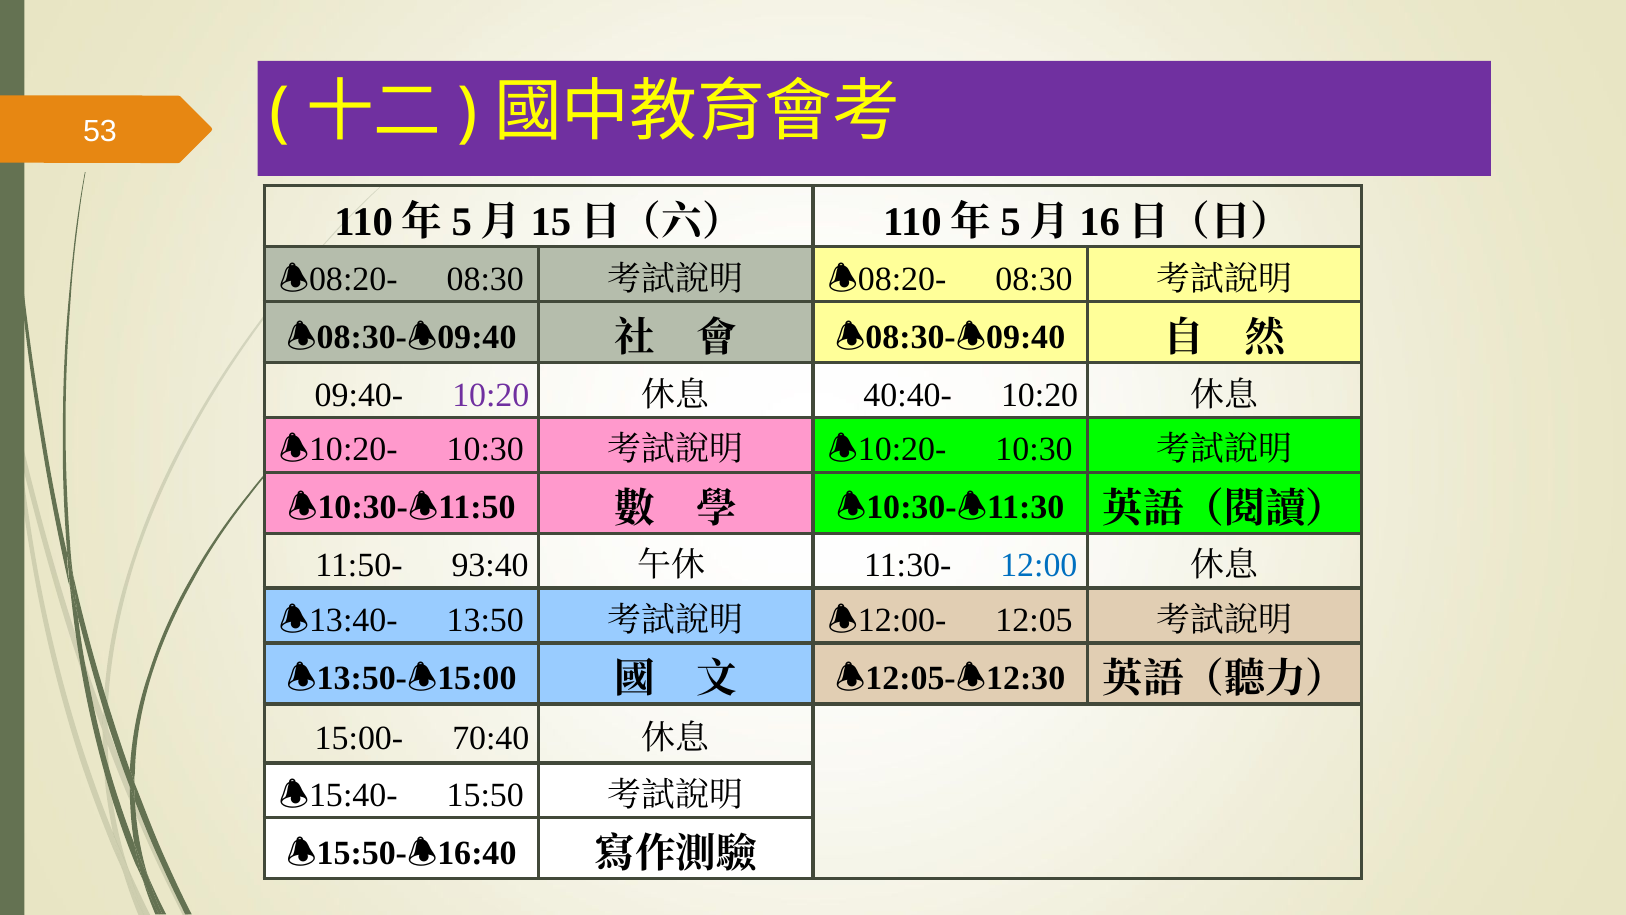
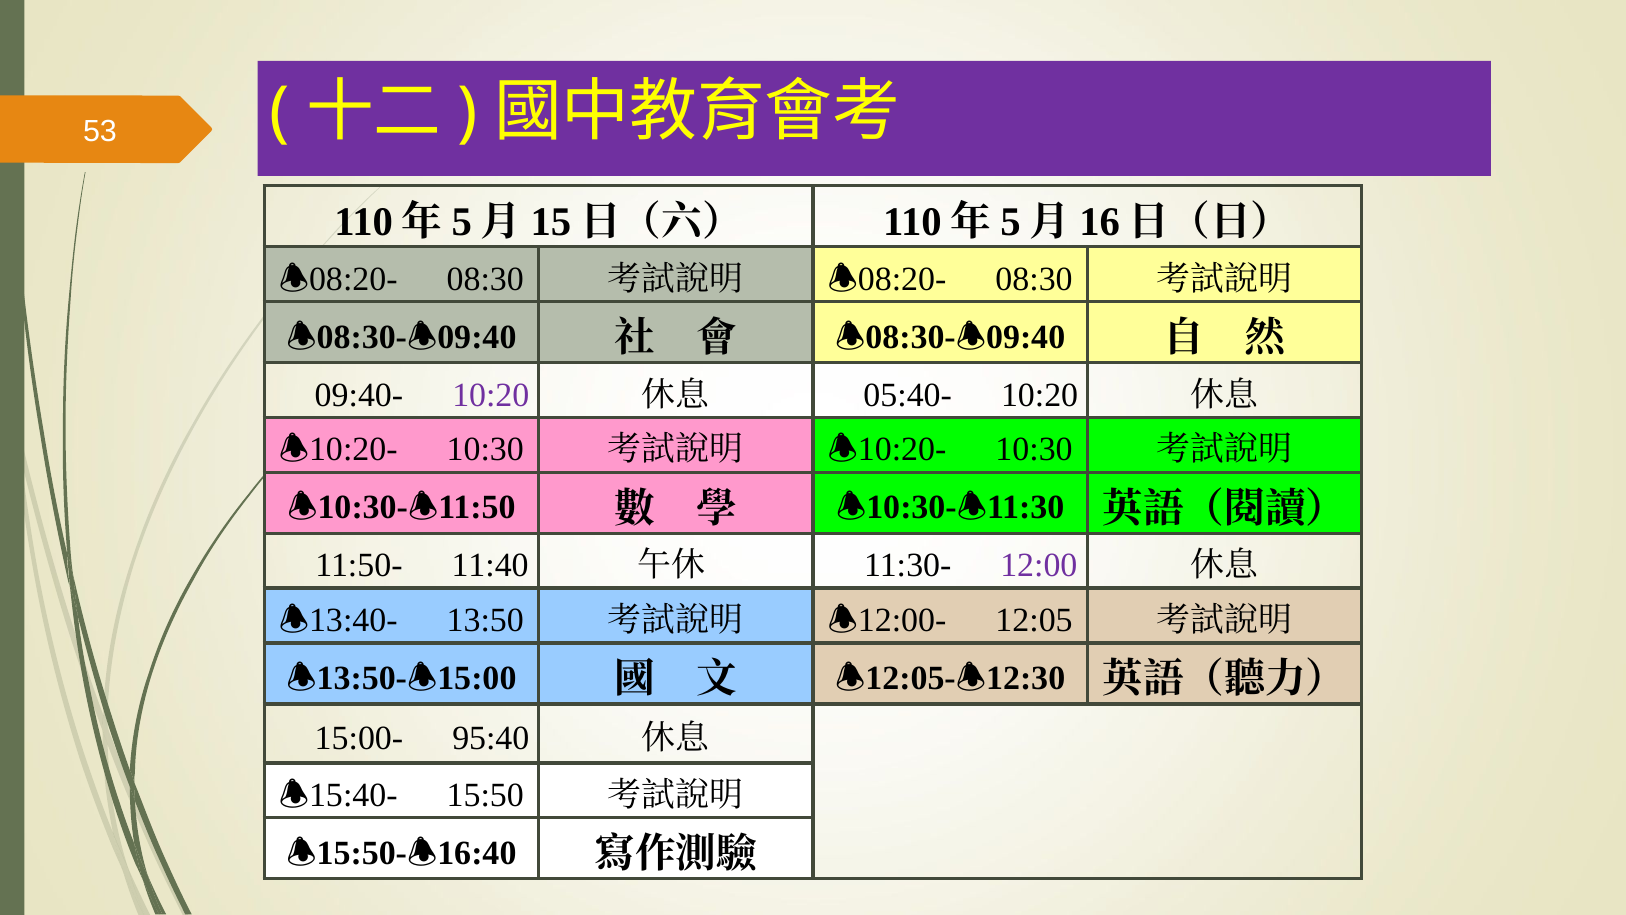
40:40-: 40:40- -> 05:40- (908, 395)
93:40: 93:40 -> 11:40 (490, 565)
12:00 colour: blue -> purple (1039, 565)
70:40: 70:40 -> 95:40 (491, 738)
